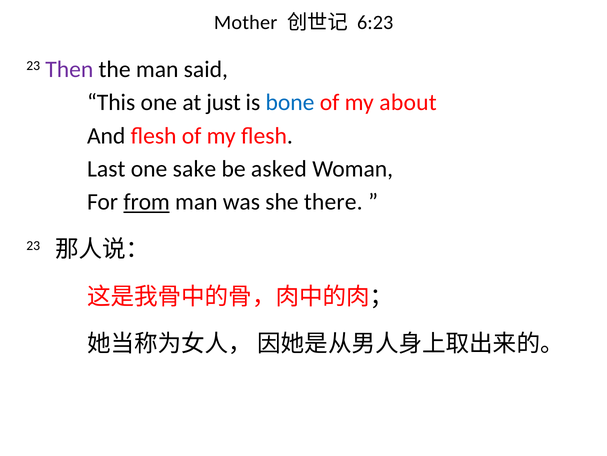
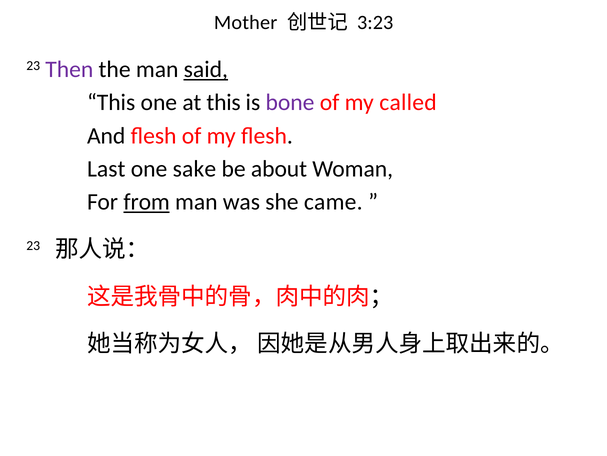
6:23: 6:23 -> 3:23 (375, 23)
said underline: none -> present (206, 69)
at just: just -> this (224, 103)
bone colour: blue -> purple (290, 103)
about: about -> called (408, 103)
asked: asked -> about (279, 169)
there: there -> came (333, 202)
